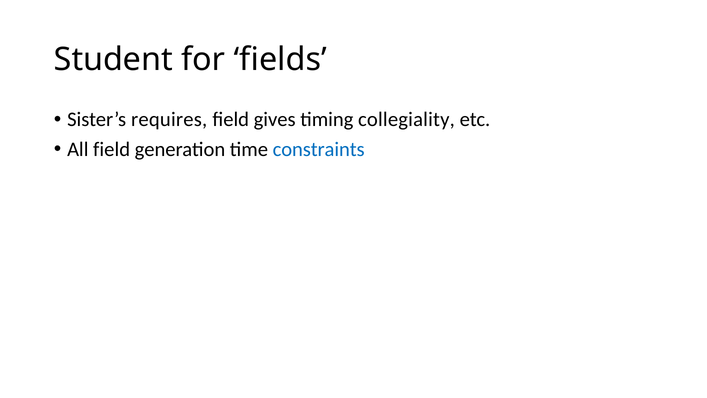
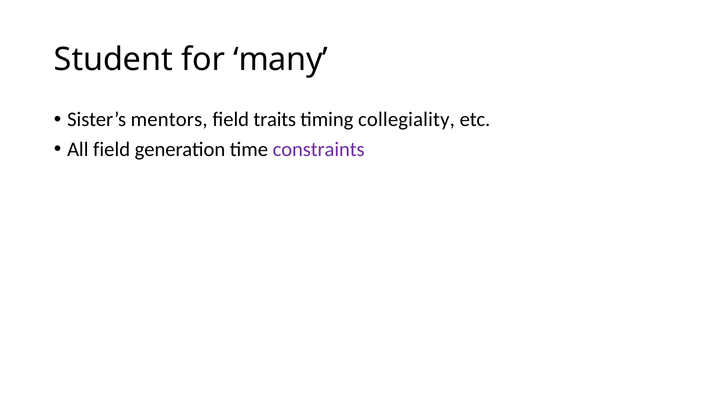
fields: fields -> many (281, 59)
requires: requires -> mentors (169, 120)
gives: gives -> traits (275, 120)
constraints colour: blue -> purple (319, 149)
